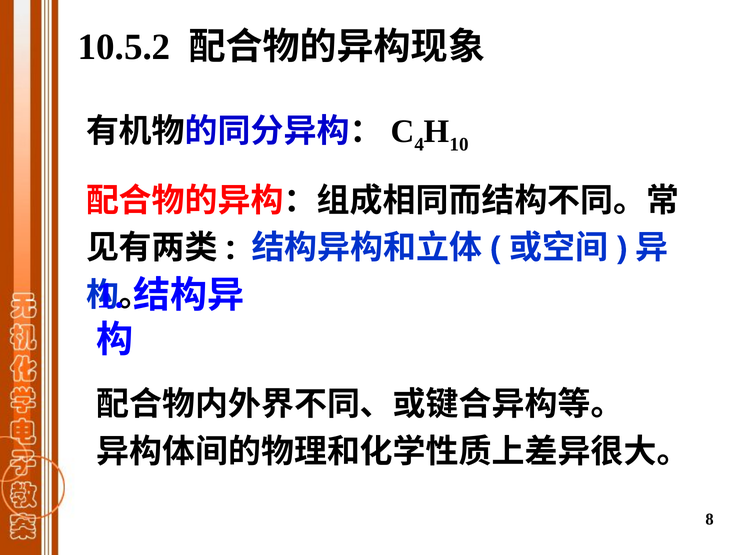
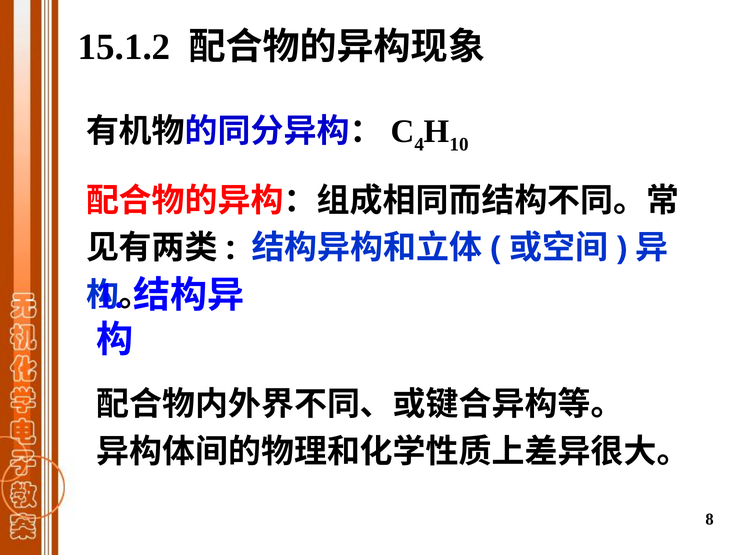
10.5.2: 10.5.2 -> 15.1.2 (124, 47)
